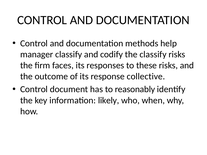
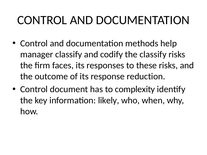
collective: collective -> reduction (146, 77)
reasonably: reasonably -> complexity (135, 89)
